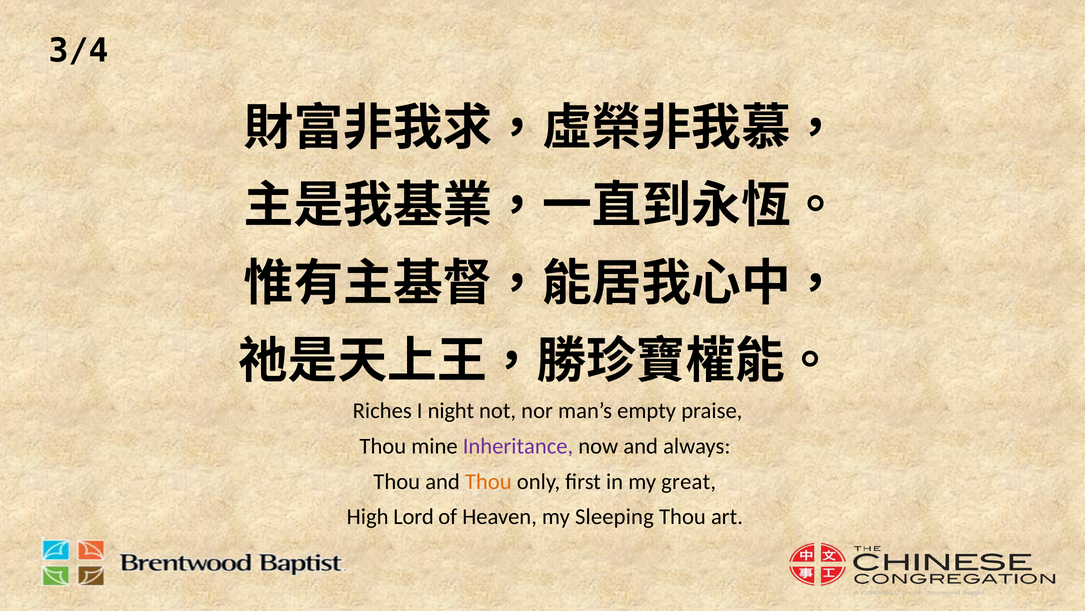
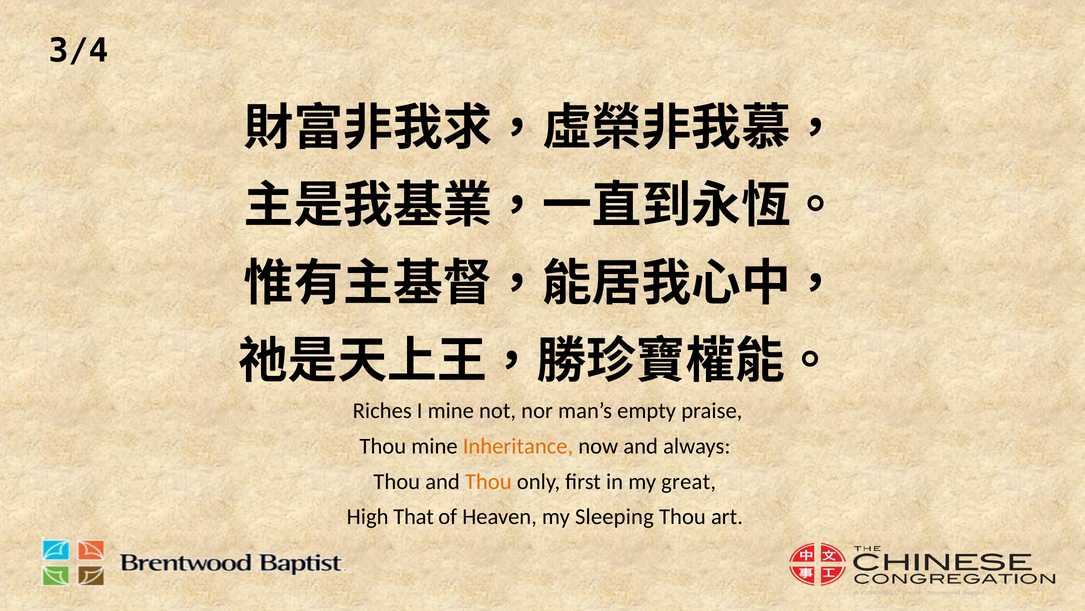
I night: night -> mine (451, 411)
Inheritance colour: purple -> orange (518, 446)
Lord: Lord -> That (414, 516)
